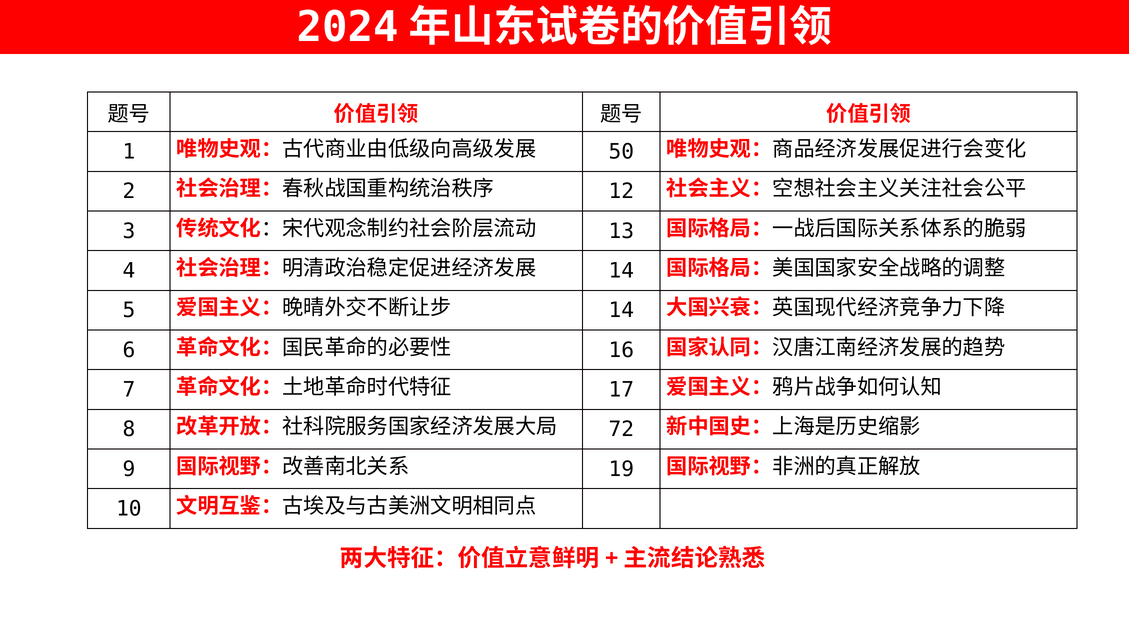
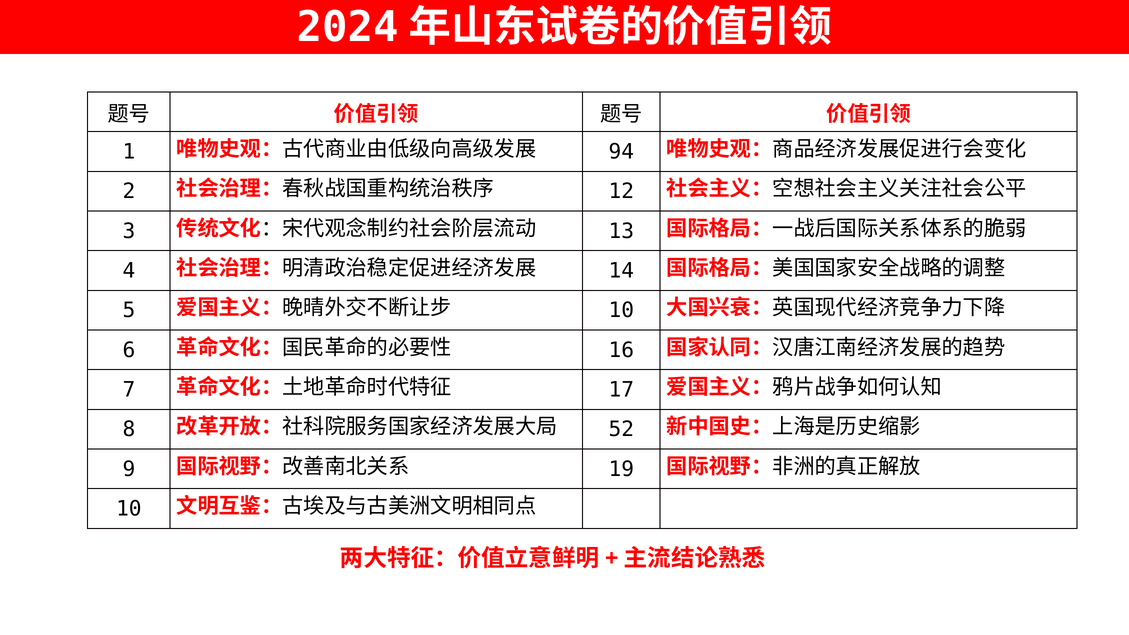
50: 50 -> 94 (621, 152)
14: 14 -> 10 (621, 311)
72: 72 -> 52 (621, 430)
